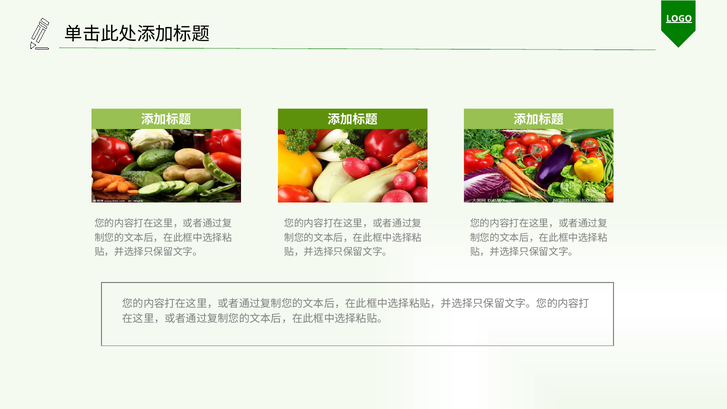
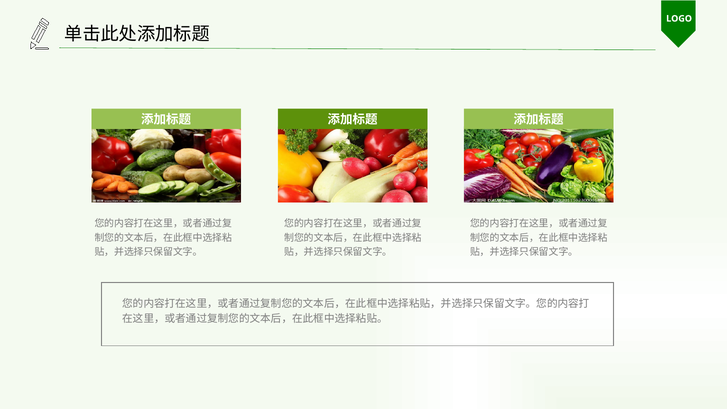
LOGO underline: present -> none (679, 19)
